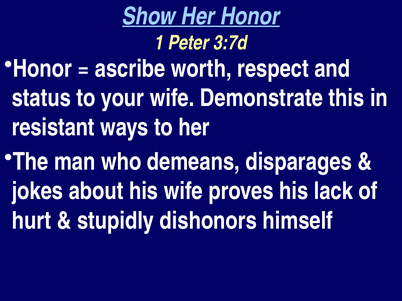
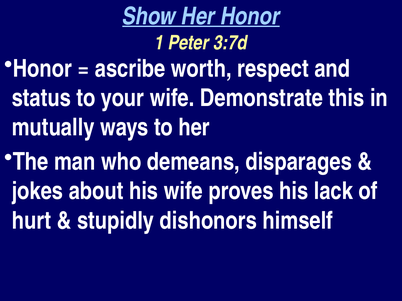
resistant: resistant -> mutually (53, 128)
